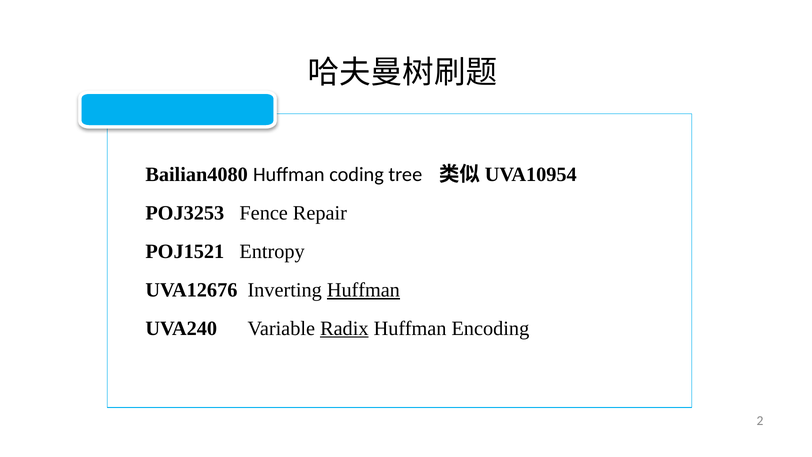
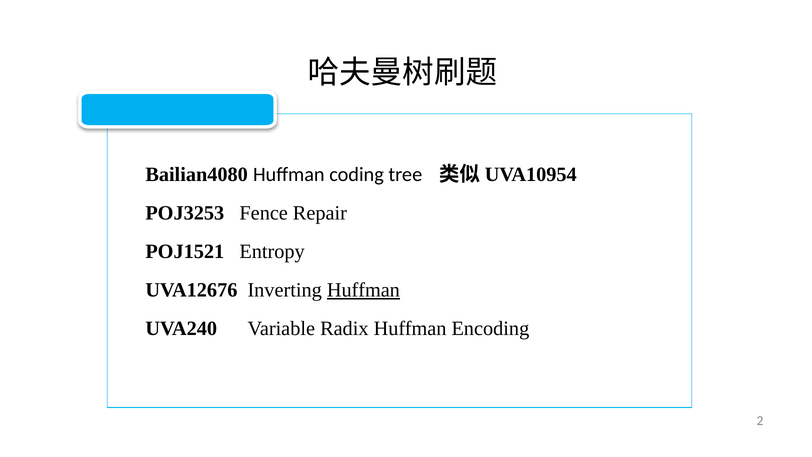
Radix underline: present -> none (344, 328)
